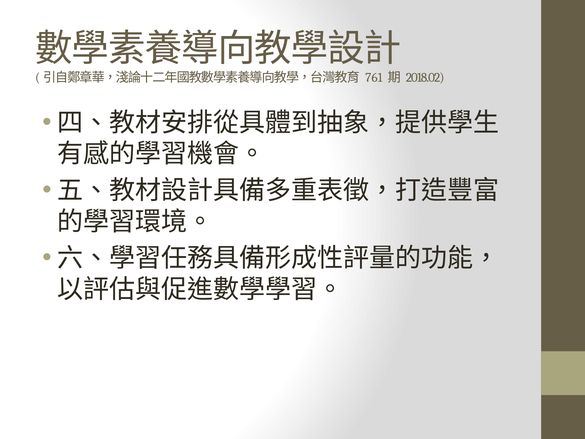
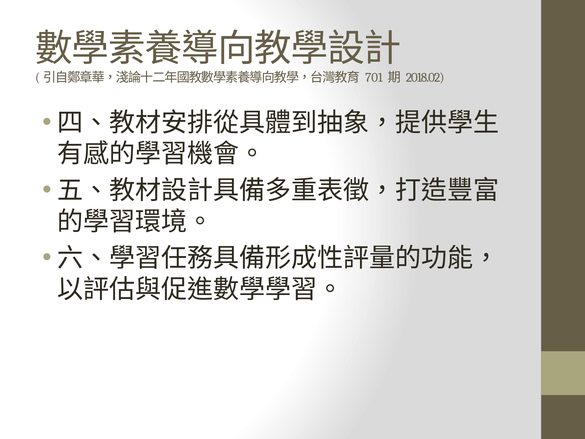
761: 761 -> 701 (374, 77)
